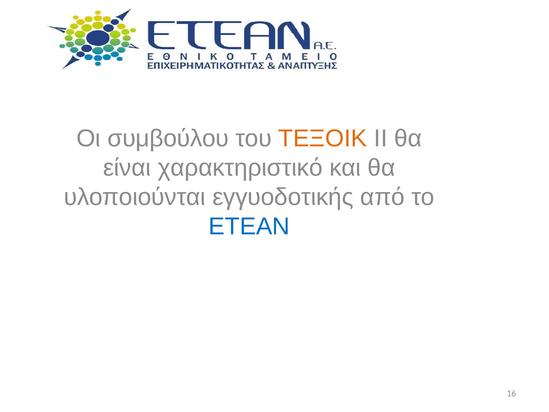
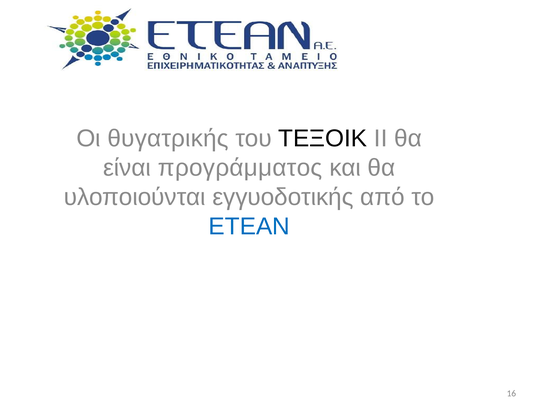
συμβούλου: συμβούλου -> θυγατρικής (168, 138)
ΤΕΞΟΙΚ colour: orange -> black (323, 138)
χαρακτηριστικό: χαρακτηριστικό -> προγράμματος (240, 168)
